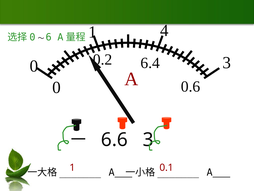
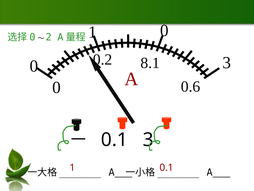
1 4: 4 -> 0 (164, 30)
6: 6 -> 2 (49, 37)
6.4: 6.4 -> 8.1 (150, 63)
6.6: 6.6 -> 0.1 (114, 139)
